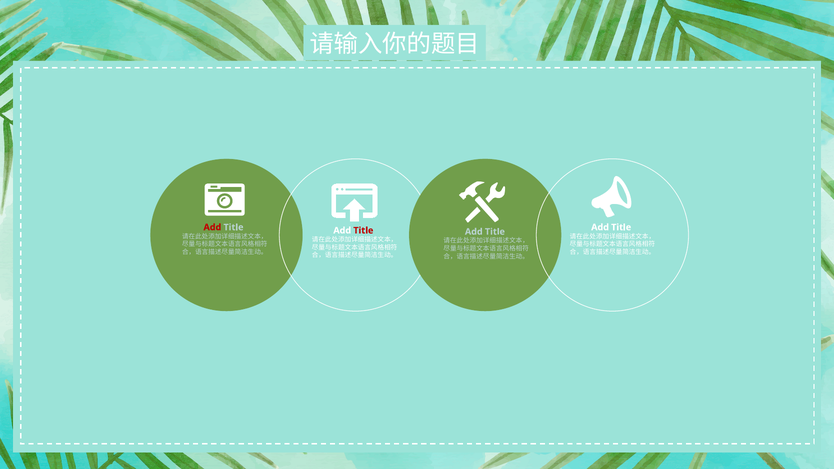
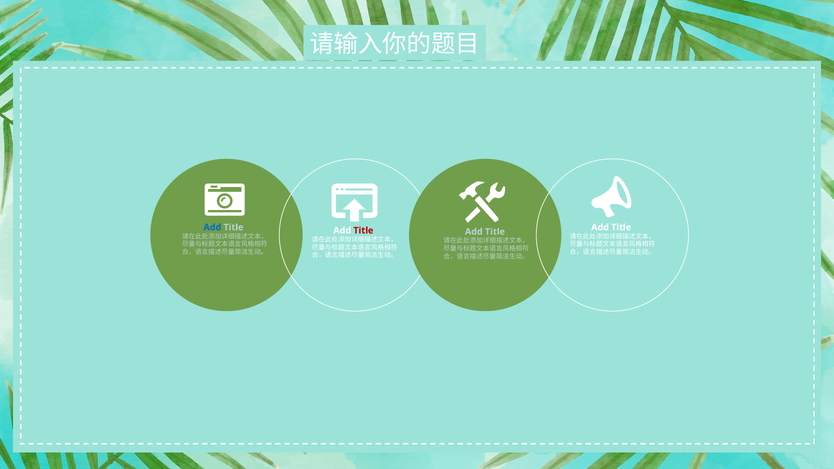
Add colour: red -> blue (212, 227)
